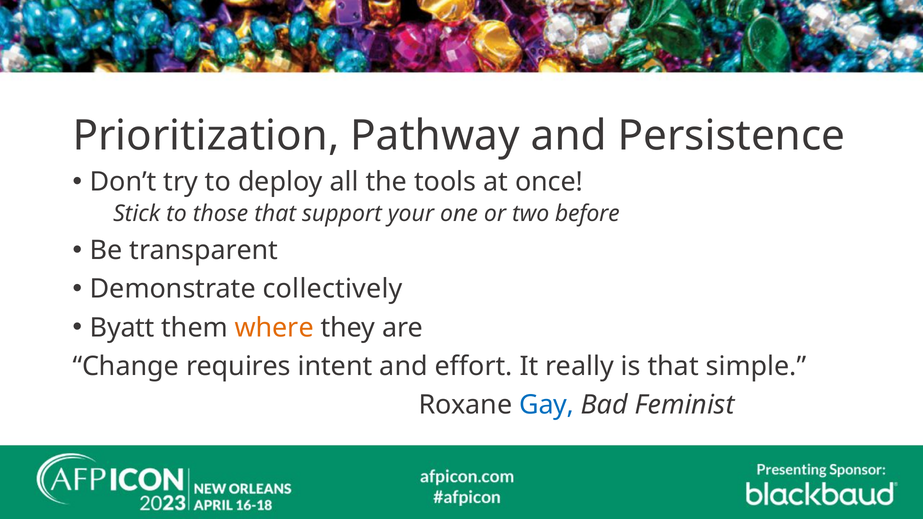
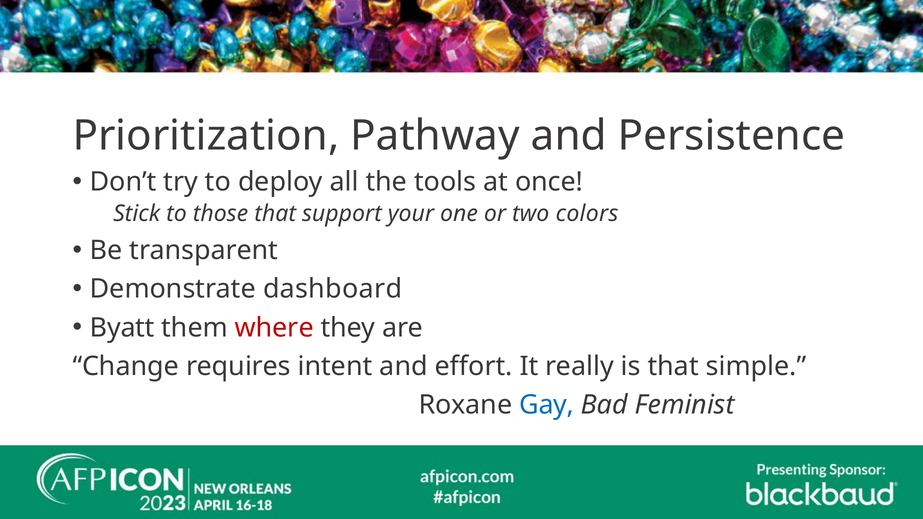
before: before -> colors (587, 214)
collectively: collectively -> dashboard (333, 289)
where colour: orange -> red (274, 328)
